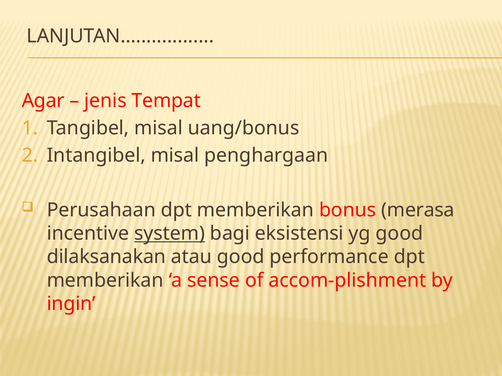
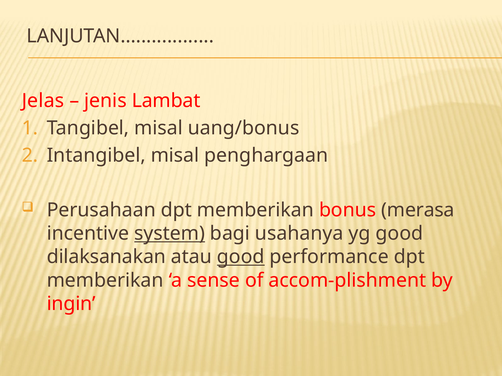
Agar: Agar -> Jelas (43, 101)
Tempat: Tempat -> Lambat (166, 101)
eksistensi: eksistensi -> usahanya (299, 234)
good underline: none -> present (241, 257)
